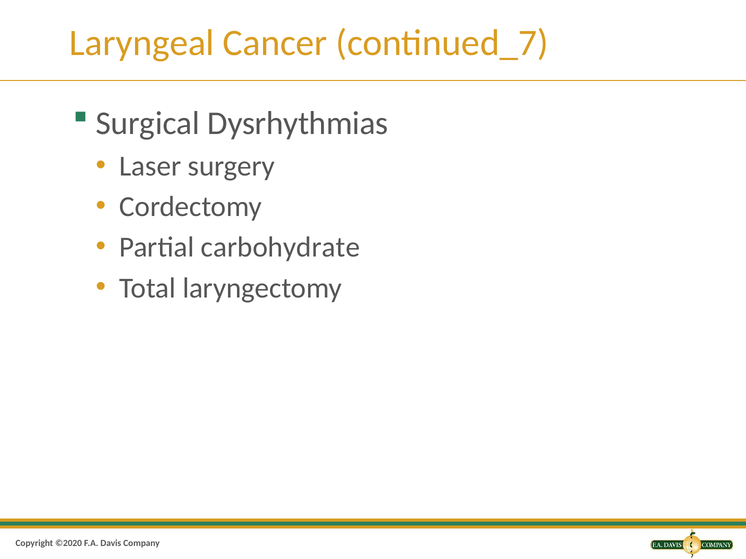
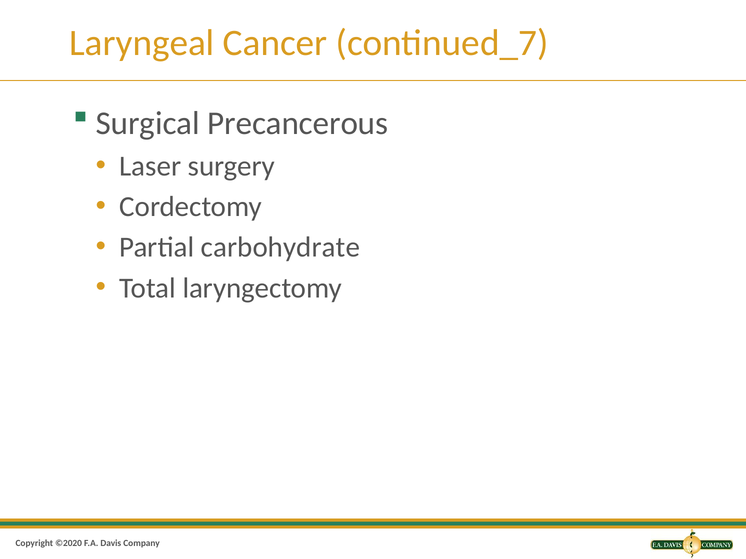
Dysrhythmias: Dysrhythmias -> Precancerous (298, 123)
